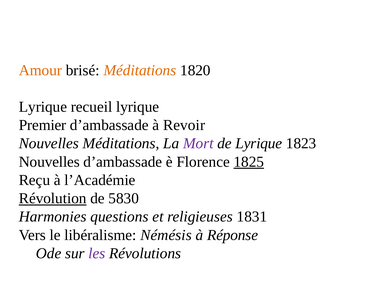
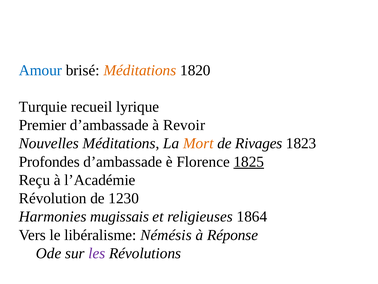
Amour colour: orange -> blue (40, 70)
Lyrique: Lyrique -> Turquie (43, 107)
Mort colour: purple -> orange (198, 143)
de Lyrique: Lyrique -> Rivages (259, 143)
Nouvelles: Nouvelles -> Profondes (49, 161)
Révolution underline: present -> none (53, 198)
5830: 5830 -> 1230 (124, 198)
questions: questions -> mugissais (120, 216)
1831: 1831 -> 1864 (252, 216)
